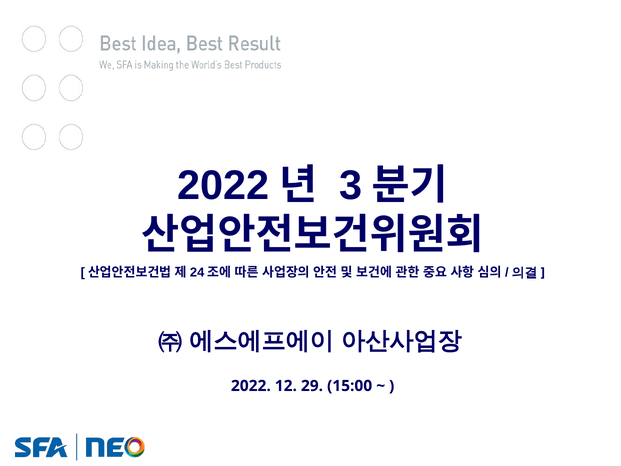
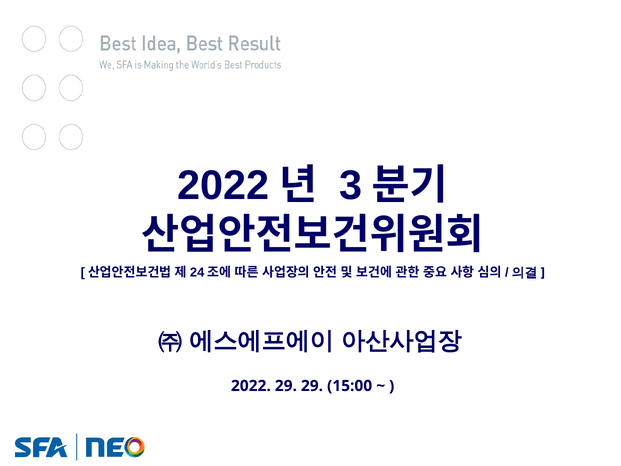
2022 12: 12 -> 29 (286, 386)
